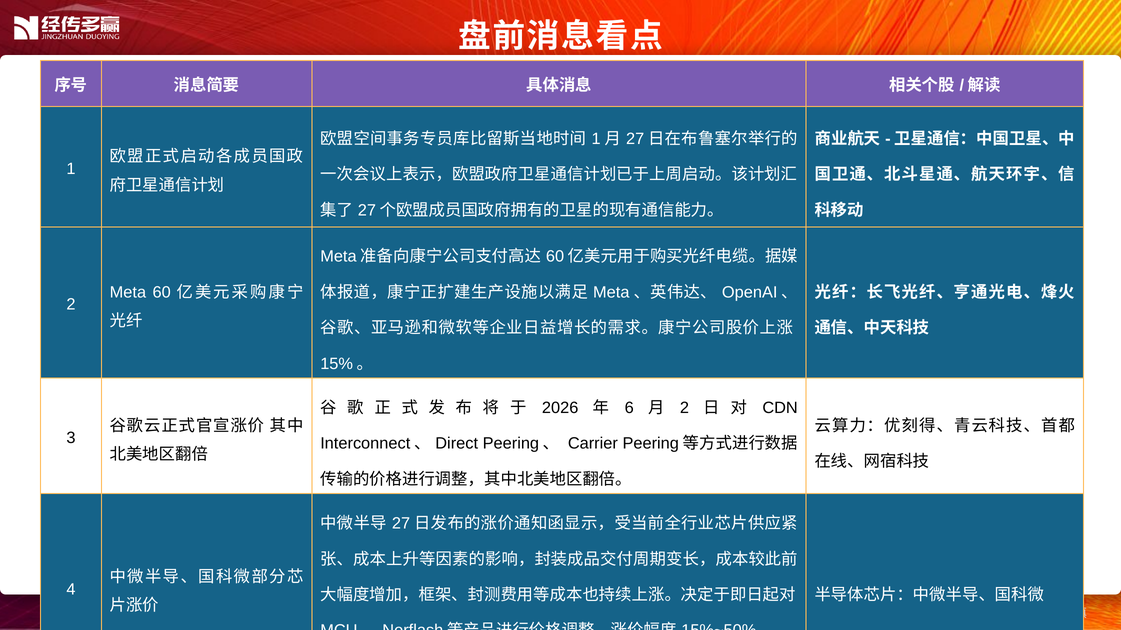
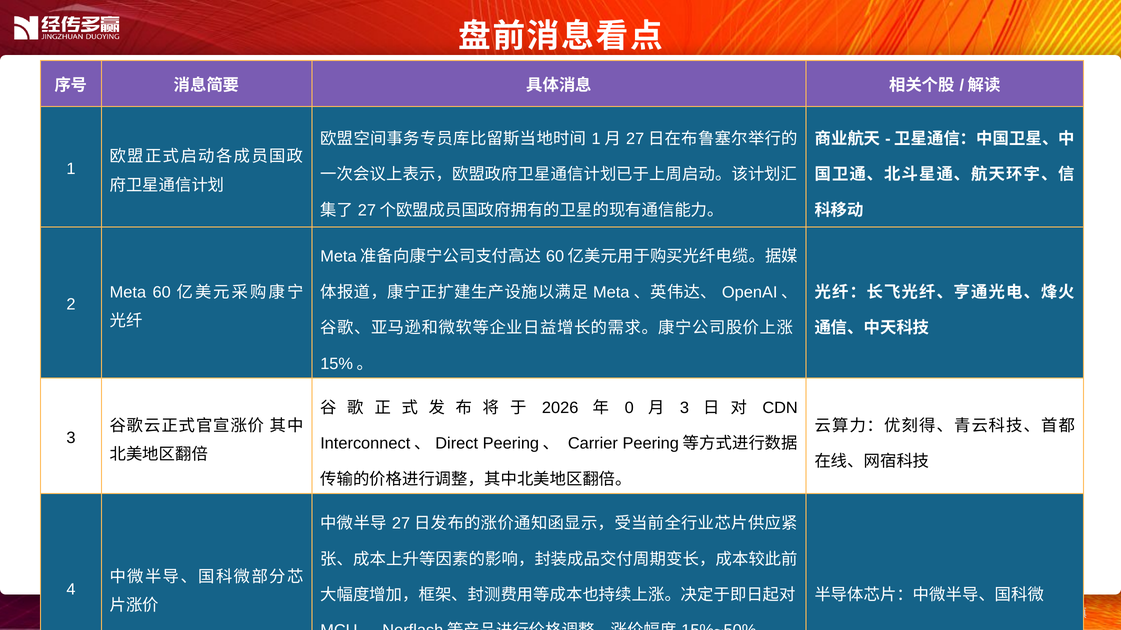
6: 6 -> 0 (629, 408)
2: 2 -> 3 (685, 408)
